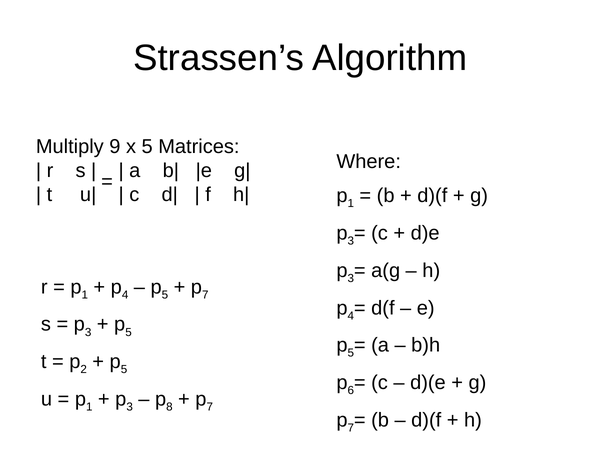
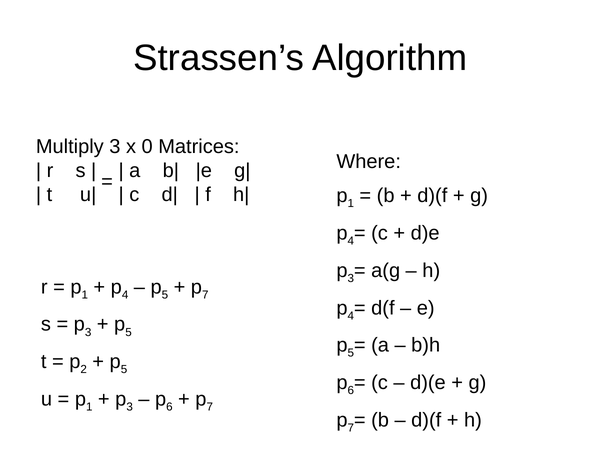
Multiply 9: 9 -> 3 (115, 147)
x 5: 5 -> 0 (147, 147)
3: 3 -> 4 (351, 241)
8: 8 -> 6 (169, 407)
